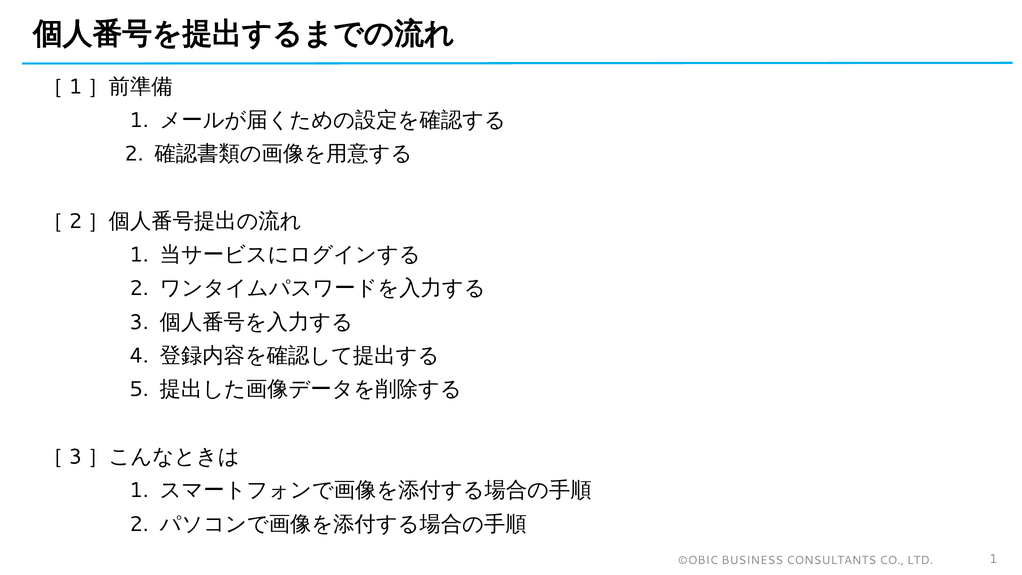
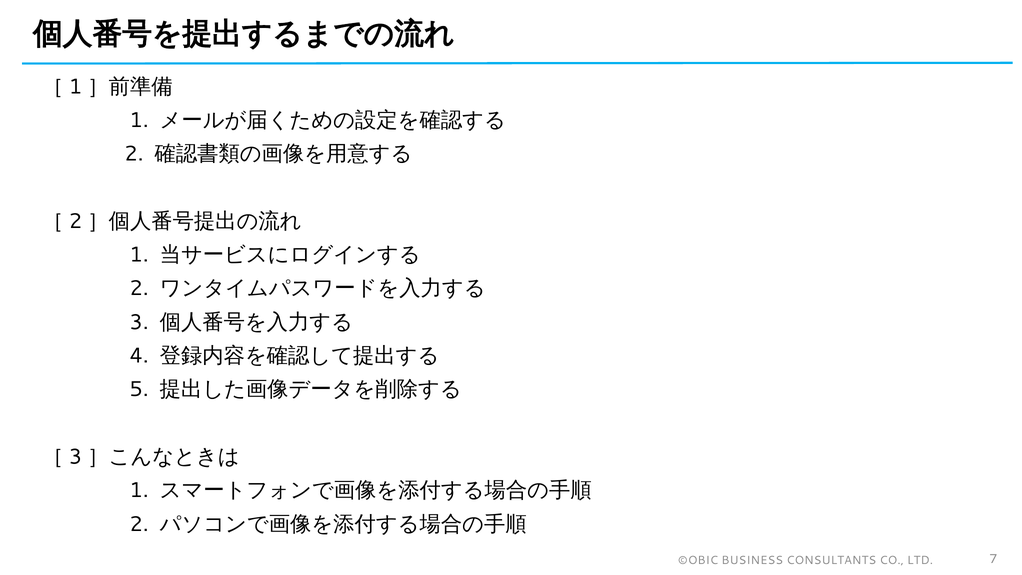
LTD 1: 1 -> 7 (993, 559)
